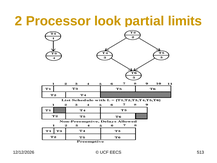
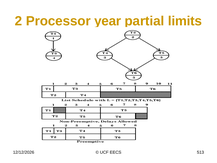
look: look -> year (108, 21)
